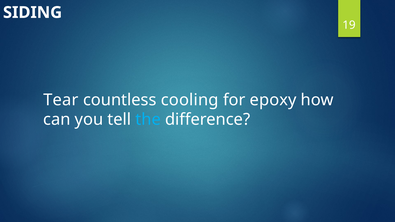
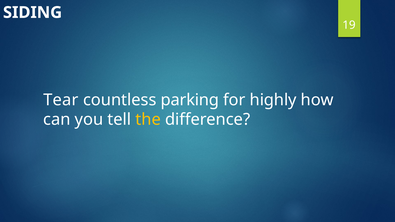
cooling: cooling -> parking (190, 100)
epoxy: epoxy -> highly (273, 100)
the colour: light blue -> yellow (148, 120)
